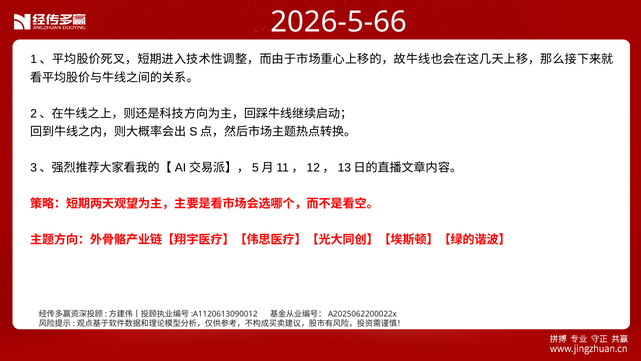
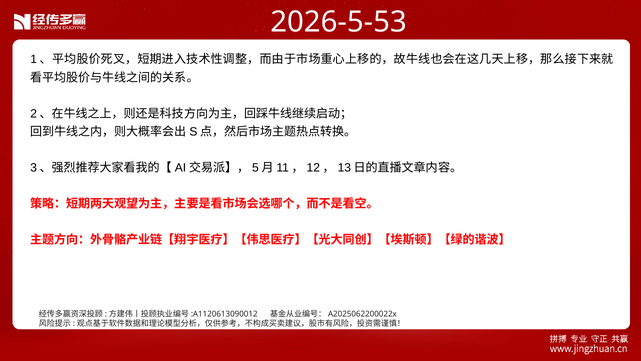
2026-5-66: 2026-5-66 -> 2026-5-53 (339, 22)
